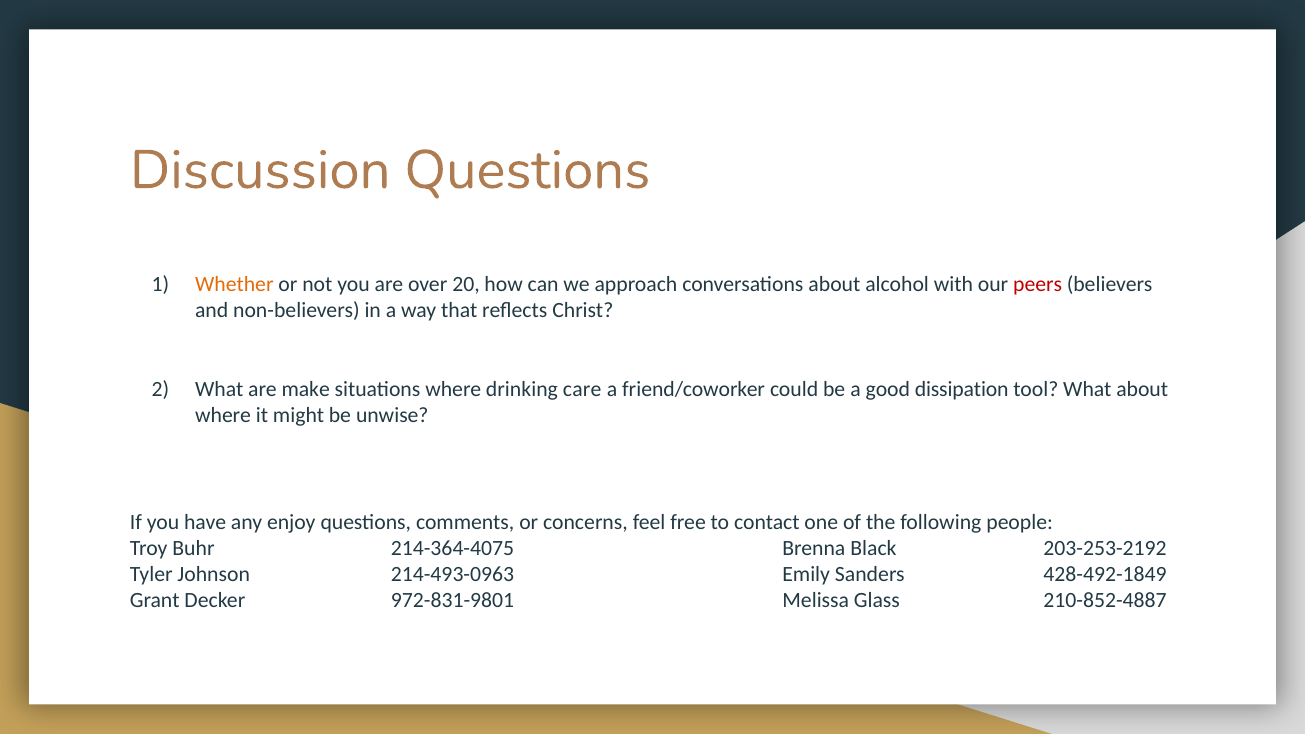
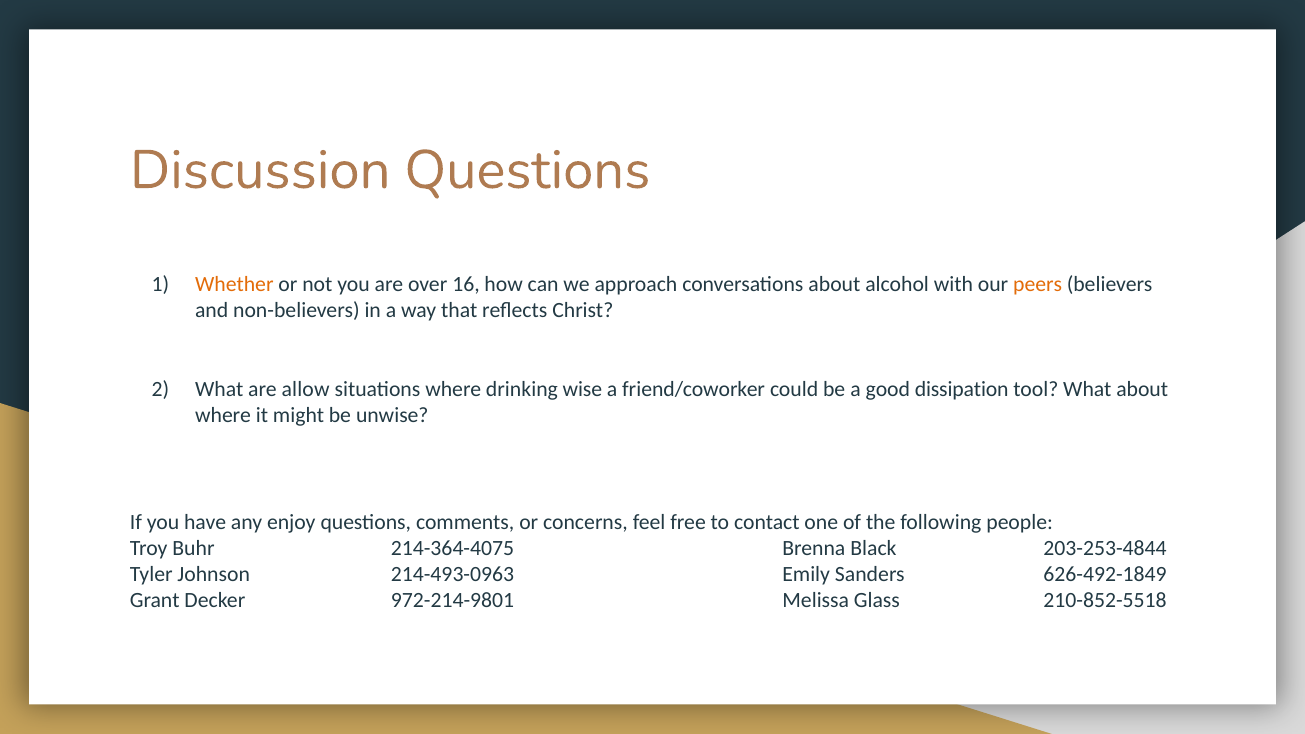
20: 20 -> 16 (466, 285)
peers colour: red -> orange (1038, 285)
make: make -> allow (306, 389)
care: care -> wise (582, 389)
203-253-2192: 203-253-2192 -> 203-253-4844 (1105, 548)
428-492-1849: 428-492-1849 -> 626-492-1849 (1105, 575)
972-831-9801: 972-831-9801 -> 972-214-9801 (453, 601)
210-852-4887: 210-852-4887 -> 210-852-5518 (1105, 601)
